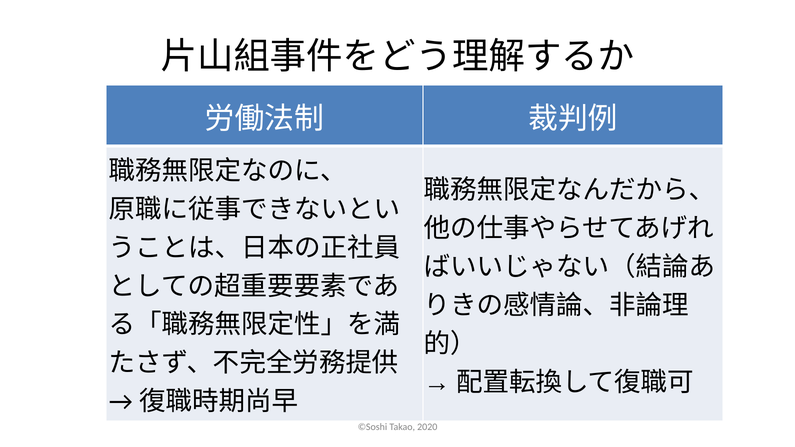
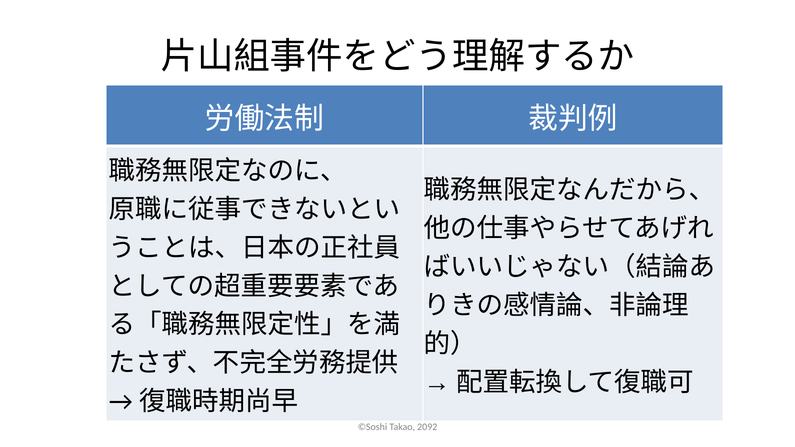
2020: 2020 -> 2092 (427, 427)
